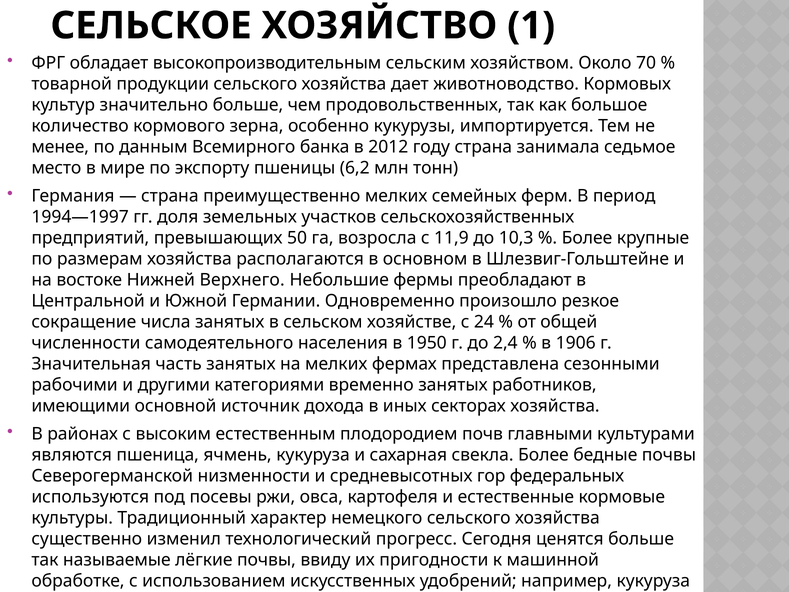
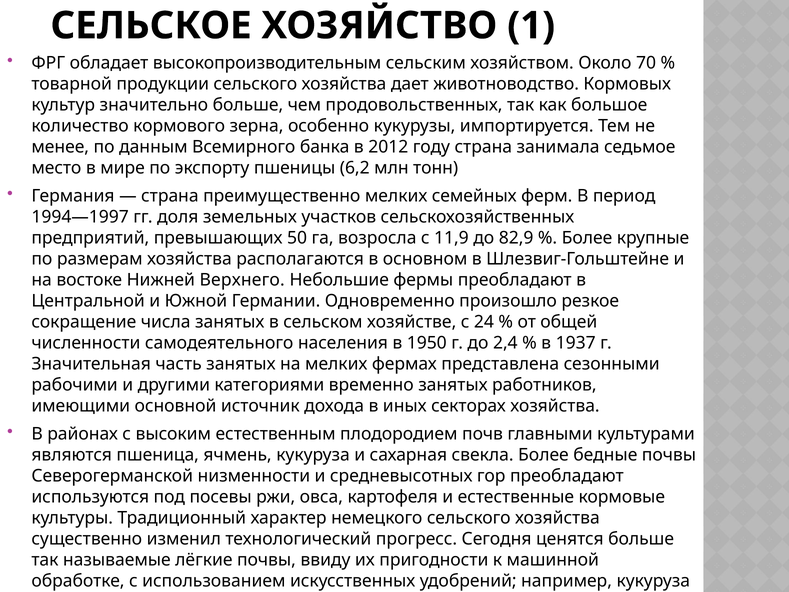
10,3: 10,3 -> 82,9 (516, 238)
1906: 1906 -> 1937 (576, 343)
гор федеральных: федеральных -> преобладают (567, 476)
